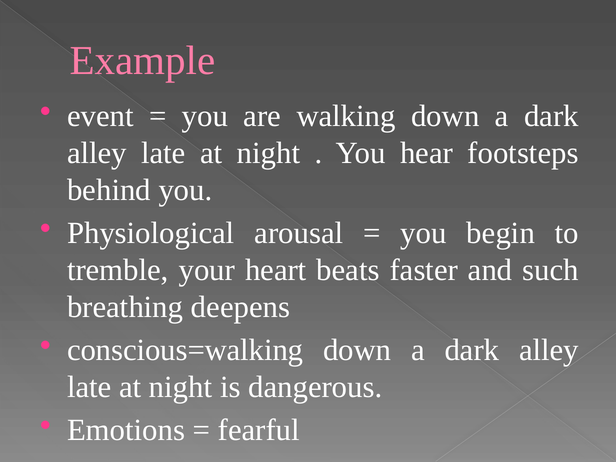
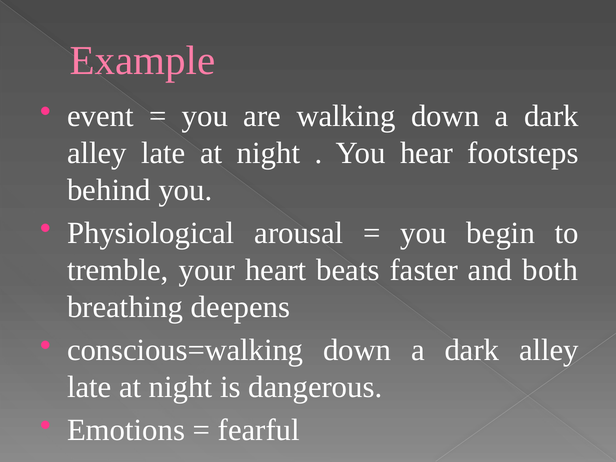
such: such -> both (550, 270)
